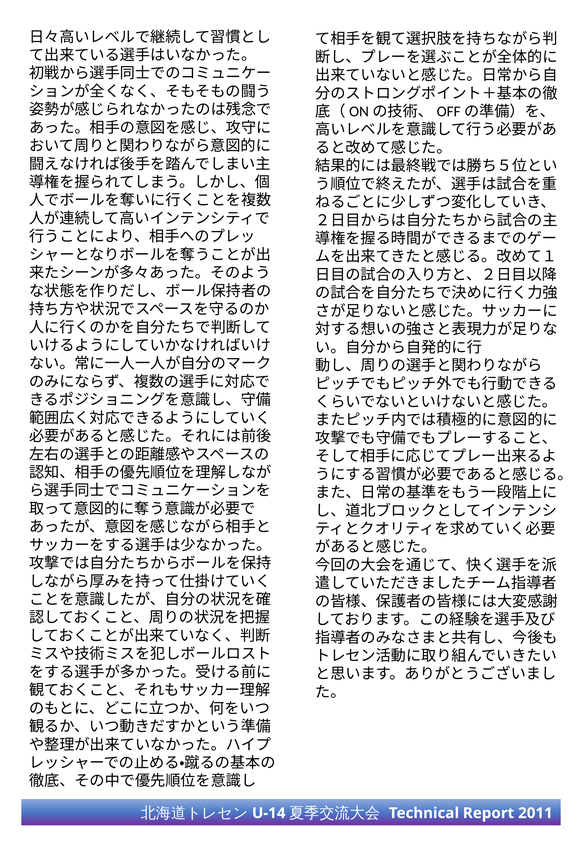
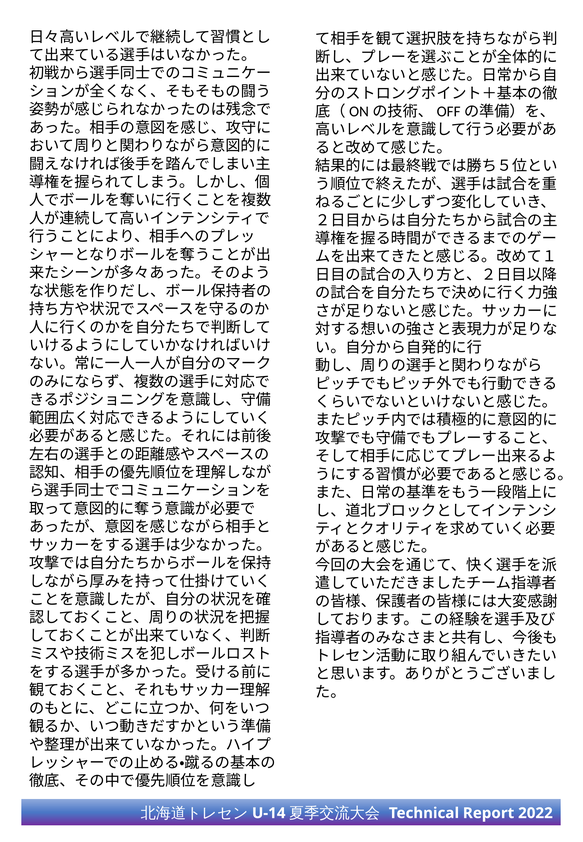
2011: 2011 -> 2022 (535, 813)
